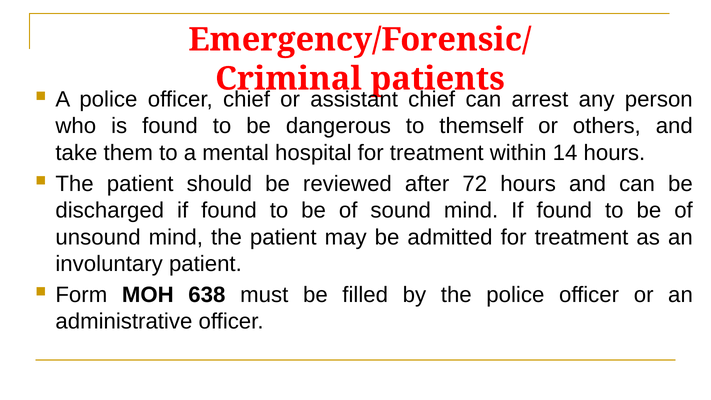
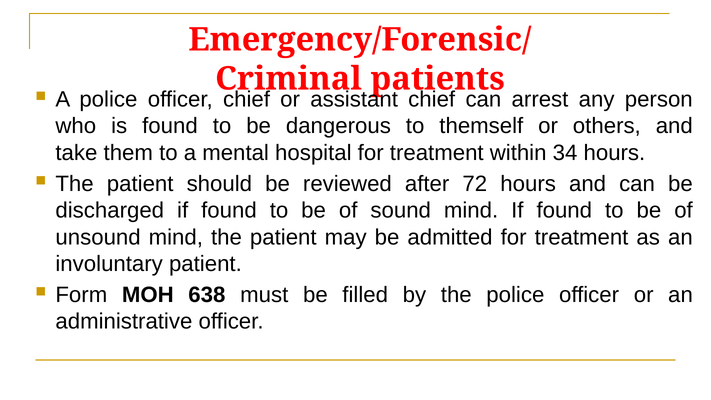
14: 14 -> 34 (565, 153)
